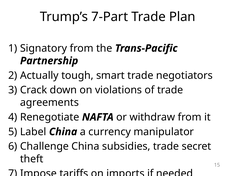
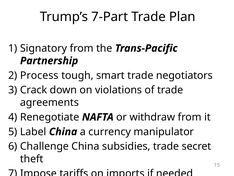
Actually: Actually -> Process (39, 75)
